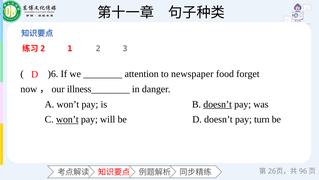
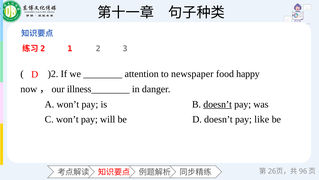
)6: )6 -> )2 (53, 74)
forget: forget -> happy (248, 74)
won’t underline: present -> none (67, 119)
turn: turn -> like (262, 119)
